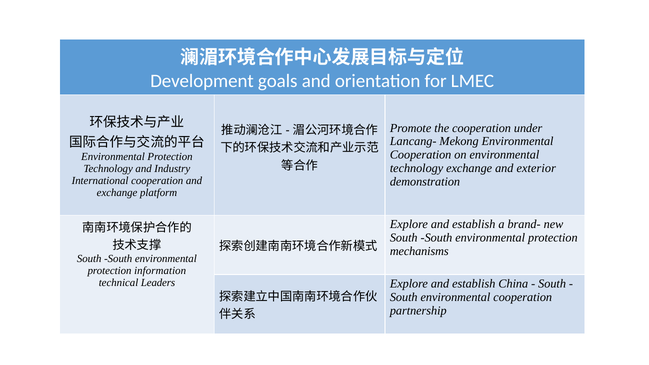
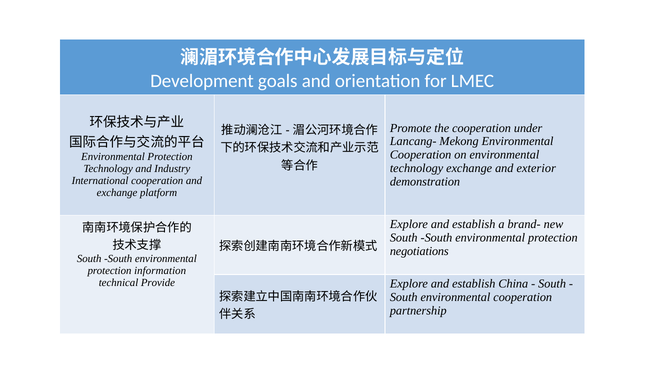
mechanisms: mechanisms -> negotiations (419, 251)
Leaders: Leaders -> Provide (158, 283)
